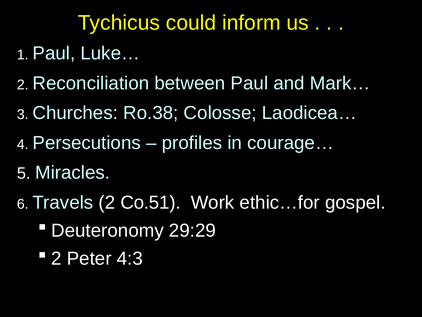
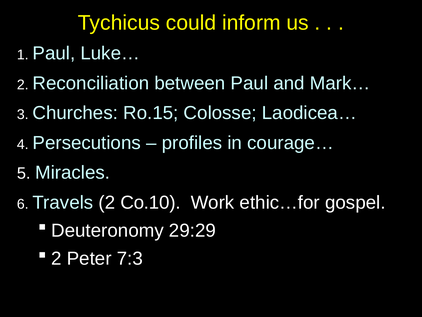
Ro.38: Ro.38 -> Ro.15 (151, 113)
Co.51: Co.51 -> Co.10 (151, 202)
4:3: 4:3 -> 7:3 (130, 258)
